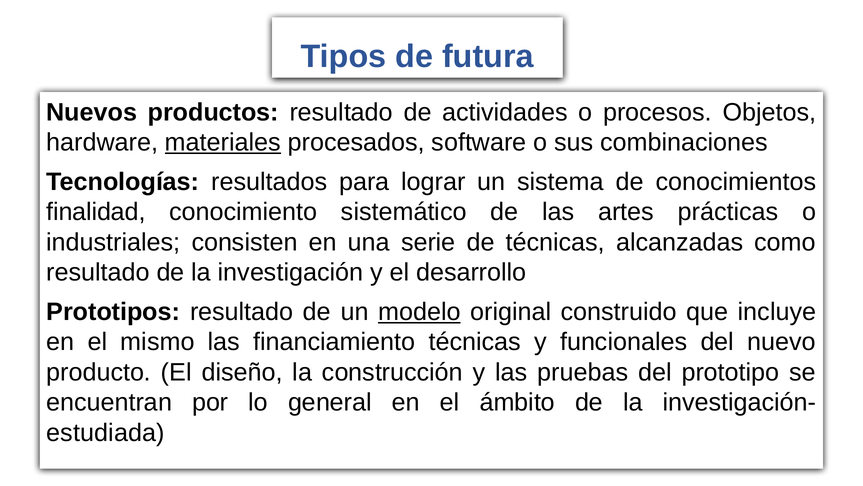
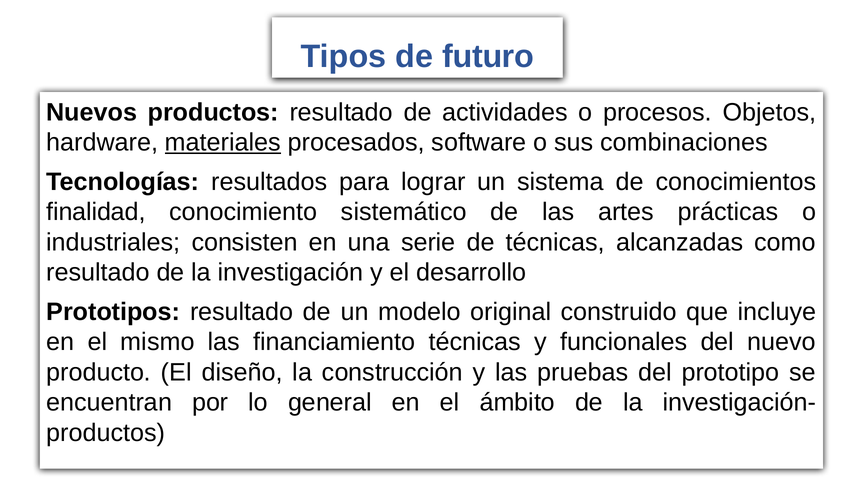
futura: futura -> futuro (488, 57)
modelo underline: present -> none (419, 311)
estudiada: estudiada -> productos (106, 432)
